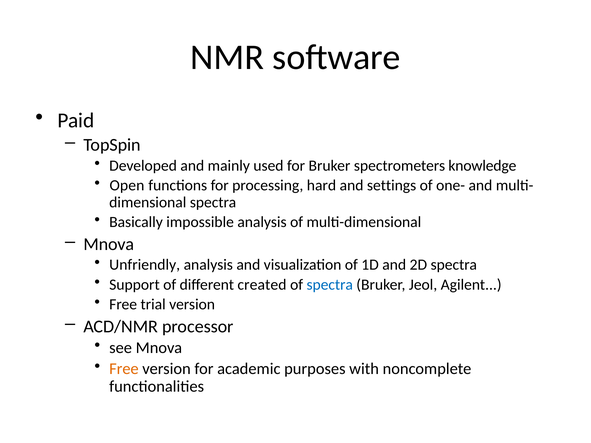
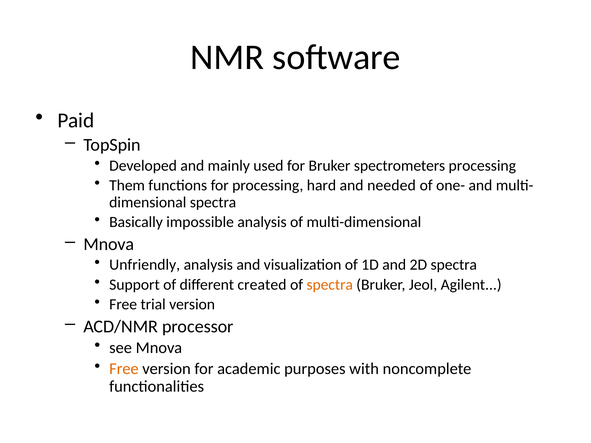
spectrometers knowledge: knowledge -> processing (482, 166)
Open: Open -> Them (127, 186)
settings: settings -> needed (392, 186)
spectra colour: blue -> orange (330, 285)
